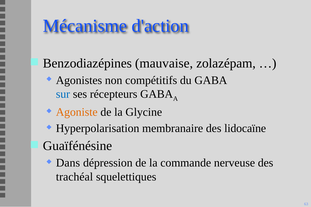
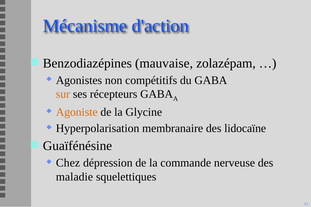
sur colour: blue -> orange (63, 94)
Dans: Dans -> Chez (68, 163)
trachéal: trachéal -> maladie (74, 177)
